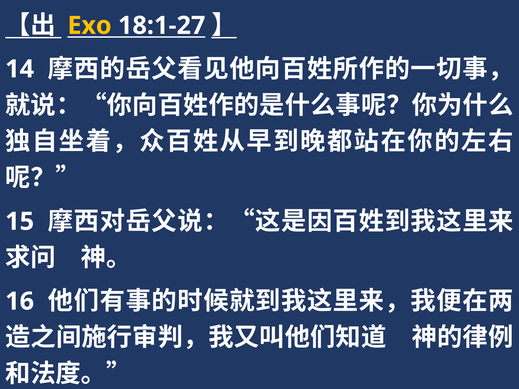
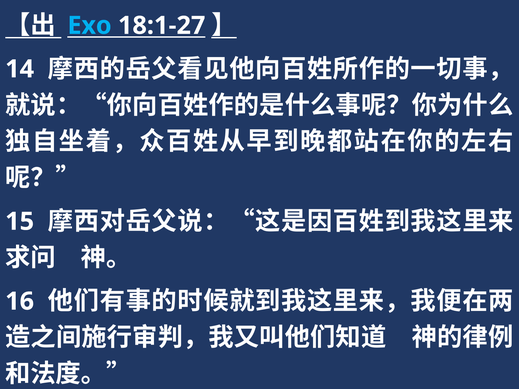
Exo colour: yellow -> light blue (90, 26)
